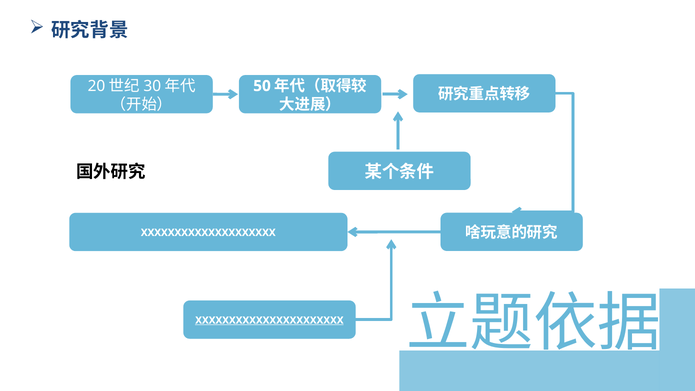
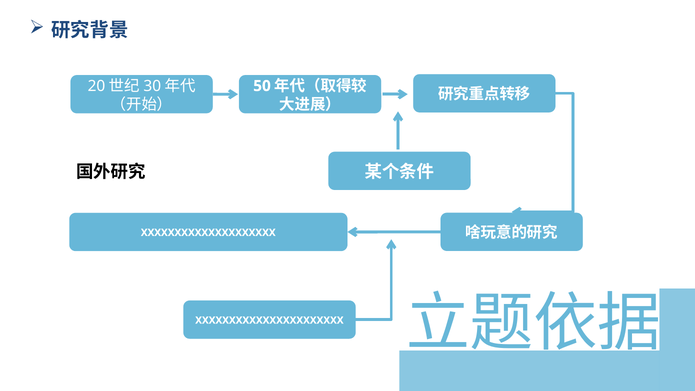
XXXXXXXXXXXXXXXXXXXXXX underline: present -> none (269, 320)
